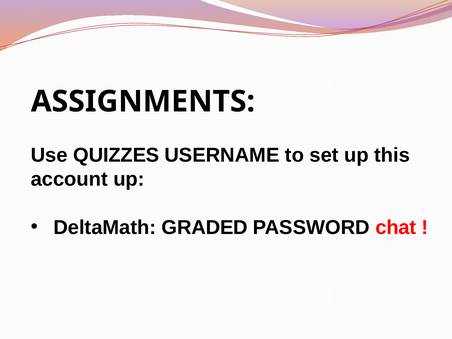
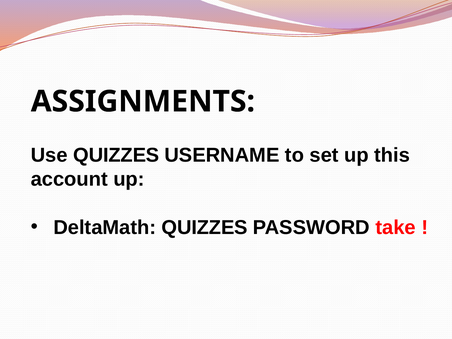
DeltaMath GRADED: GRADED -> QUIZZES (205, 227)
chat: chat -> take (396, 227)
